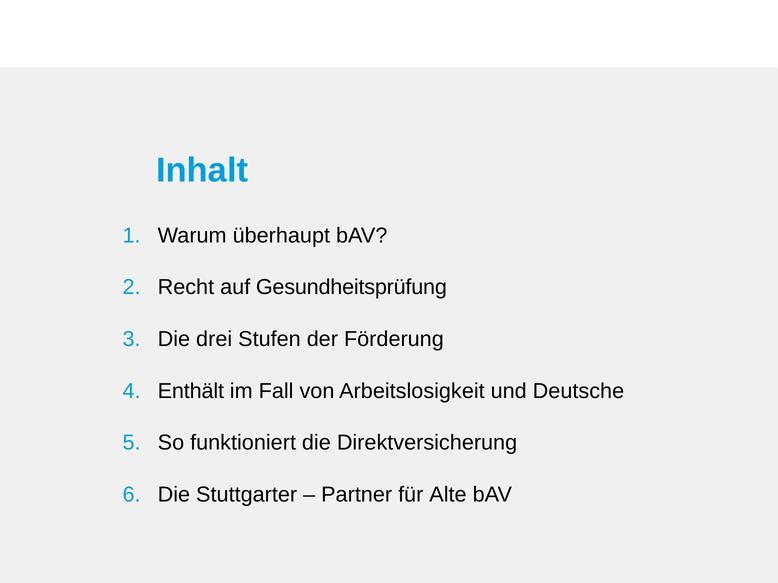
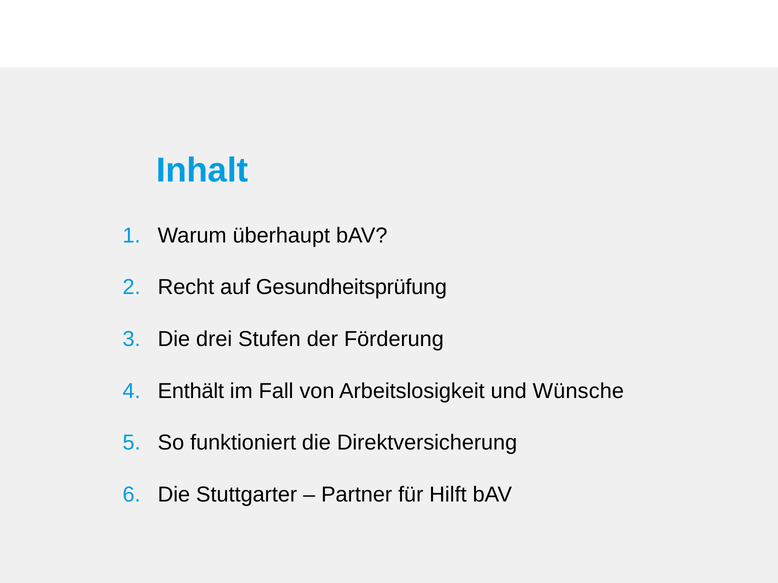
Deutsche: Deutsche -> Wünsche (578, 391)
Alte: Alte -> Hilft (448, 495)
